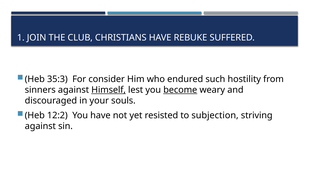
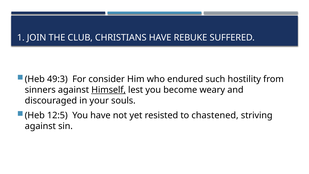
35:3: 35:3 -> 49:3 (57, 79)
become underline: present -> none (180, 90)
12:2: 12:2 -> 12:5 (57, 115)
subjection: subjection -> chastened (215, 115)
